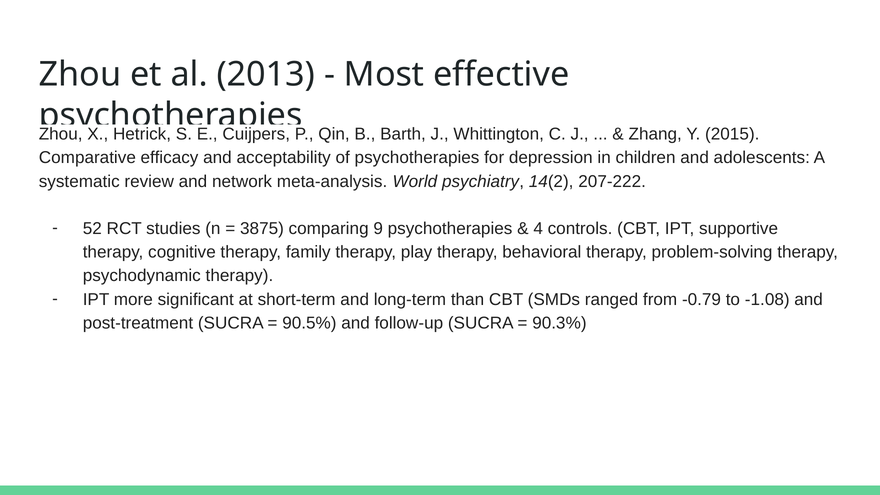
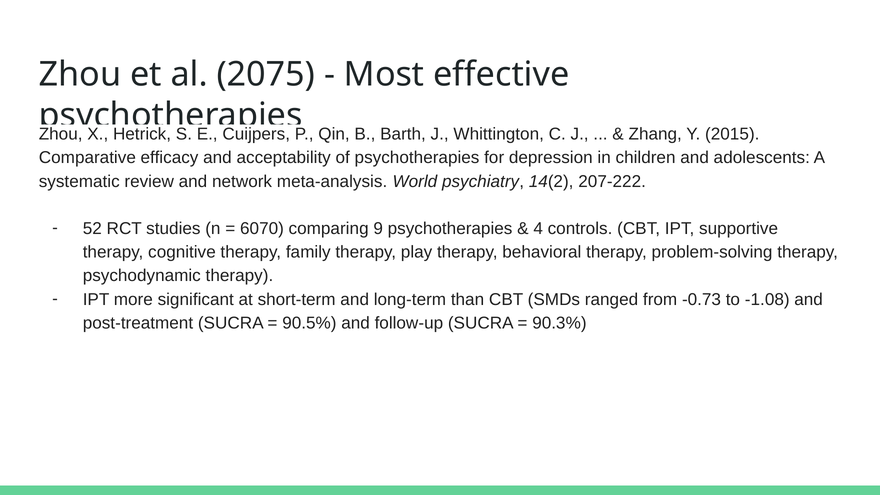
2013: 2013 -> 2075 (266, 75)
3875: 3875 -> 6070 (262, 229)
-0.79: -0.79 -> -0.73 (702, 299)
